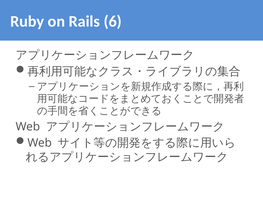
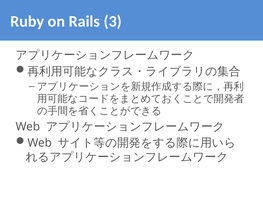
6: 6 -> 3 (113, 21)
